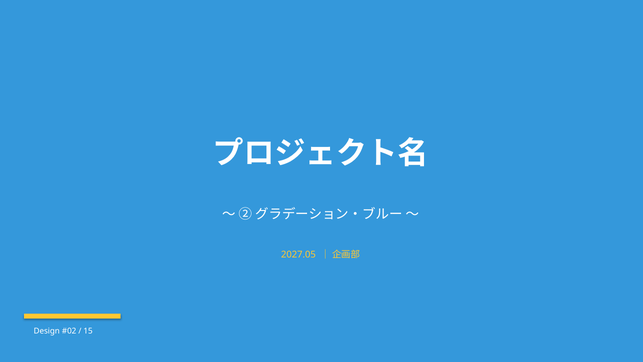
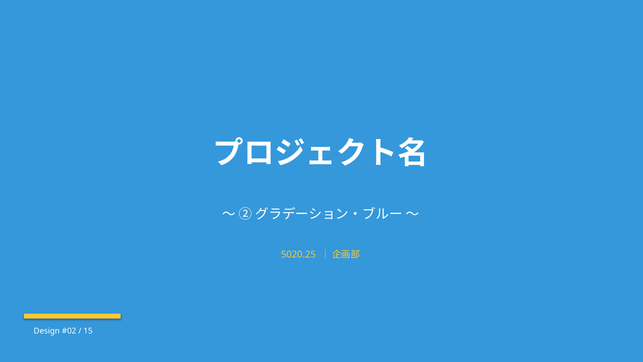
2027.05: 2027.05 -> 5020.25 (298, 255)
